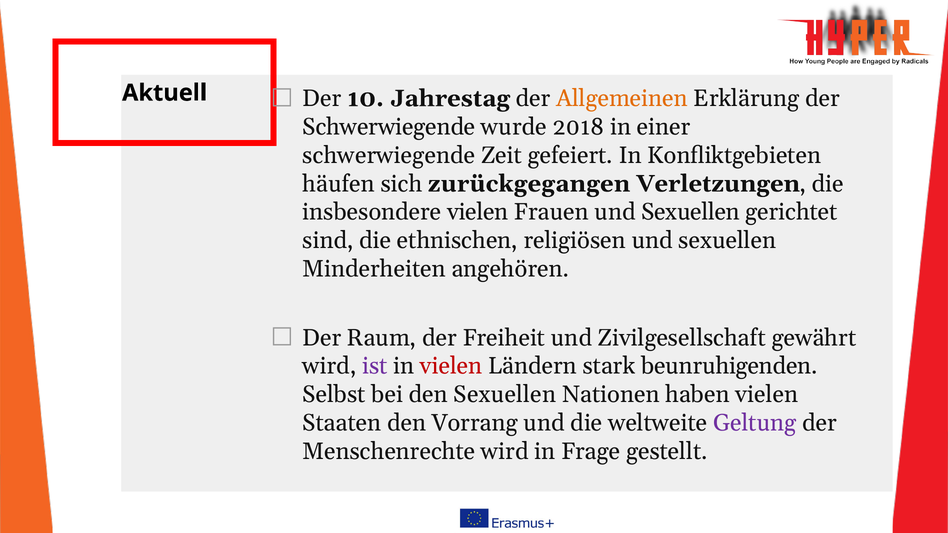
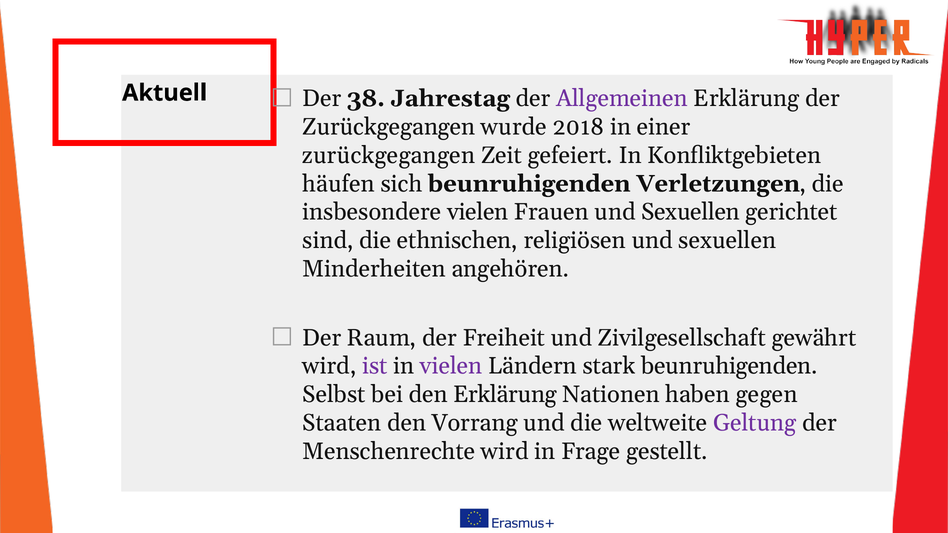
10: 10 -> 38 (366, 98)
Allgemeinen colour: orange -> purple (622, 98)
Schwerwiegende: Schwerwiegende -> Zurückgegangen (389, 127)
schwerwiegende: schwerwiegende -> zurückgegangen (389, 155)
sich zurückgegangen: zurückgegangen -> beunruhigenden (529, 184)
vielen colour: red -> purple (451, 366)
den Sexuellen: Sexuellen -> Erklärung (505, 395)
haben vielen: vielen -> gegen (767, 395)
